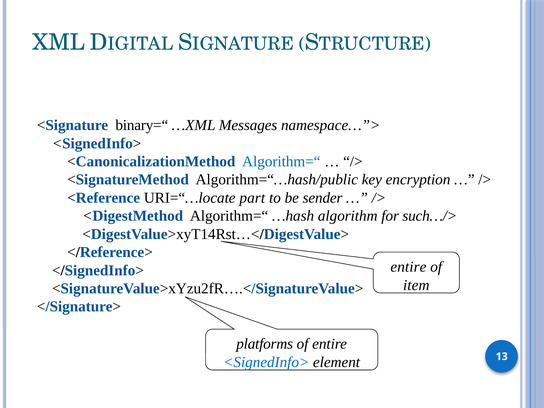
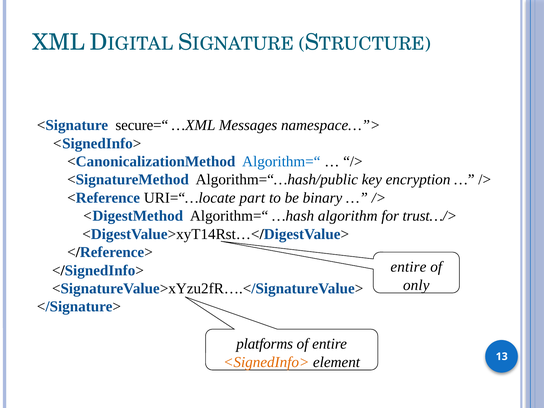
binary=“: binary=“ -> secure=“ (142, 125)
sender: sender -> binary (322, 198)
such…/>: such…/> -> trust…/> (430, 216)
item: item -> only (416, 285)
<SignedInfo> colour: blue -> orange (266, 362)
